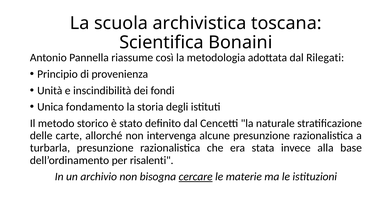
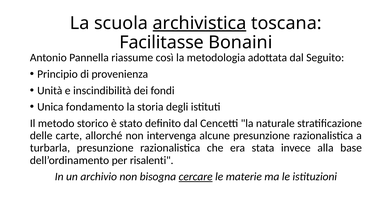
archivistica underline: none -> present (200, 23)
Scientifica: Scientifica -> Facilitasse (162, 43)
Rilegati: Rilegati -> Seguito (325, 58)
